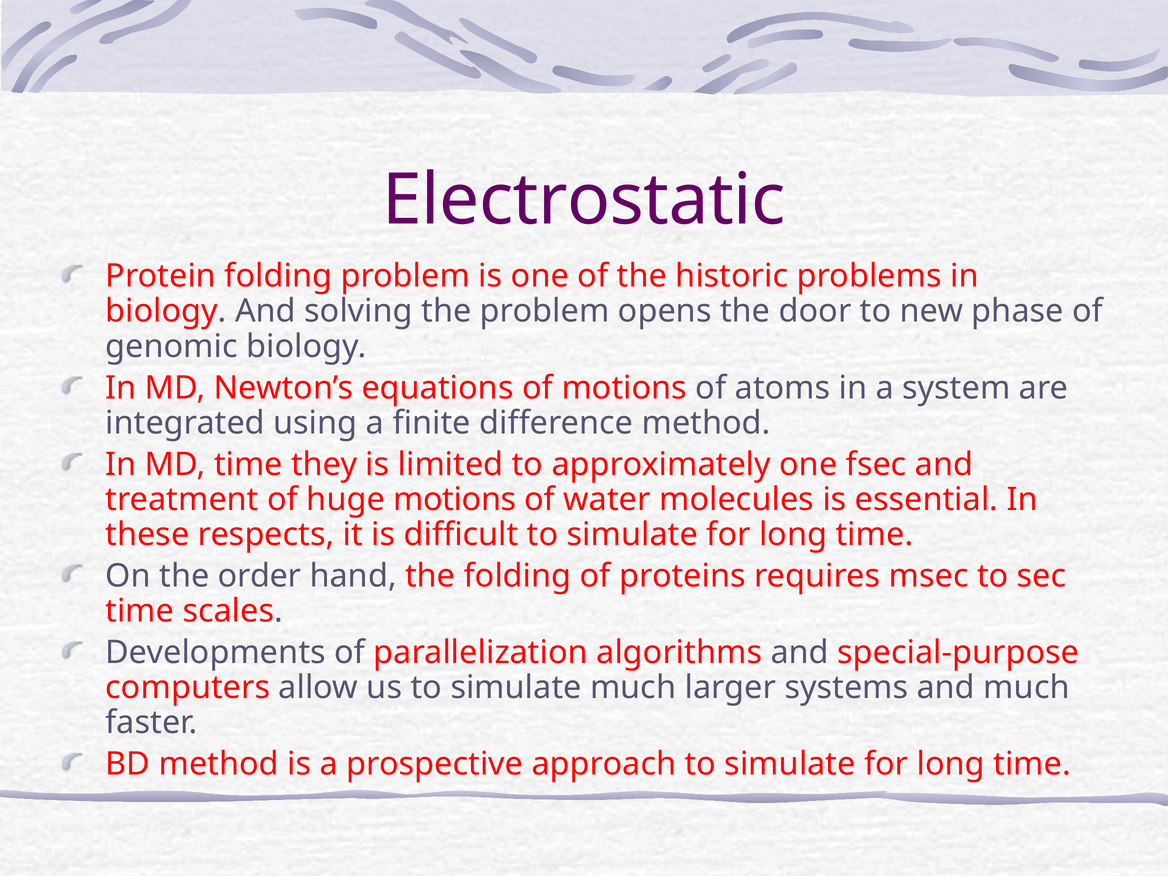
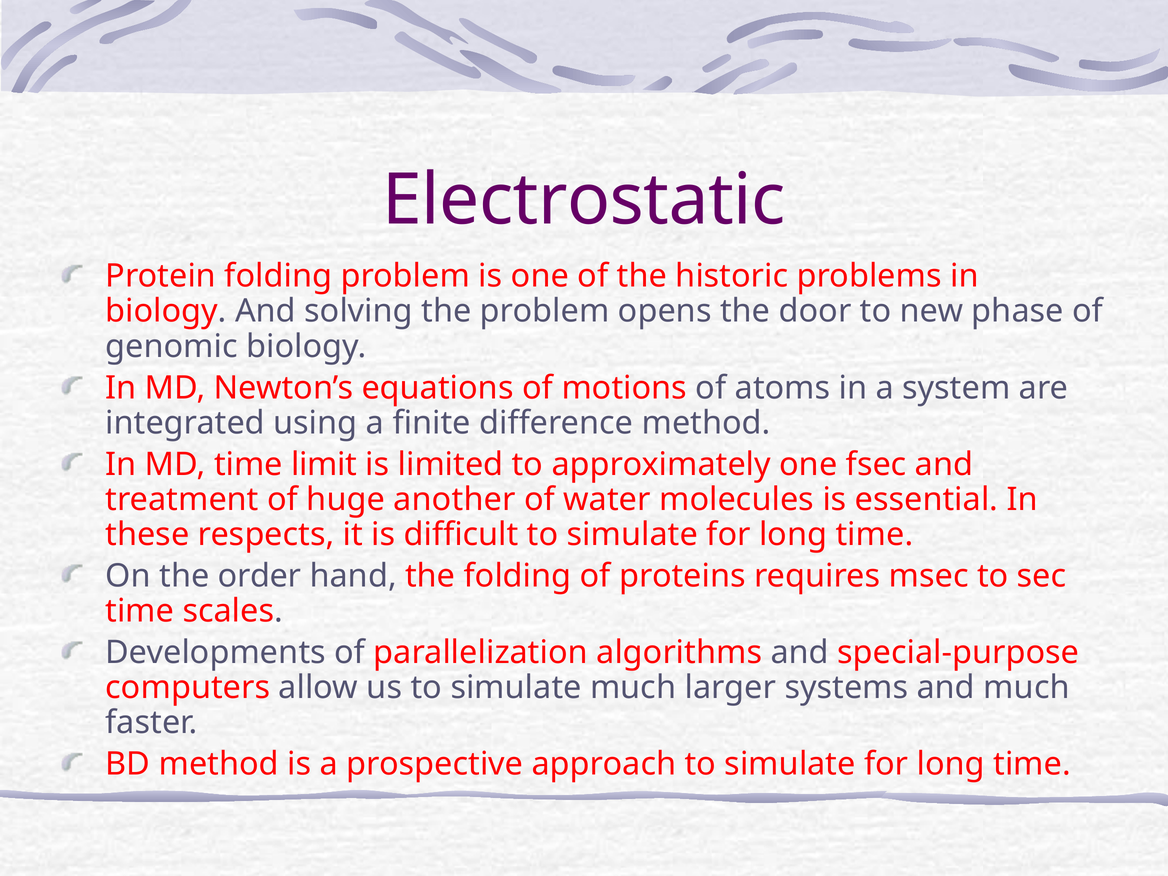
they: they -> limit (324, 464)
huge motions: motions -> another (454, 499)
